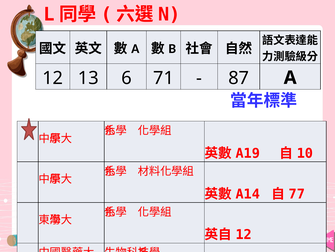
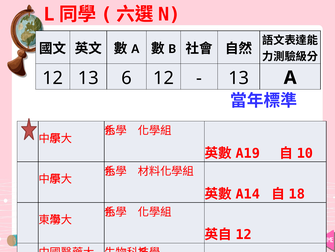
6 71: 71 -> 12 (164, 78)
87: 87 -> 13 (239, 78)
77: 77 -> 18 (297, 194)
